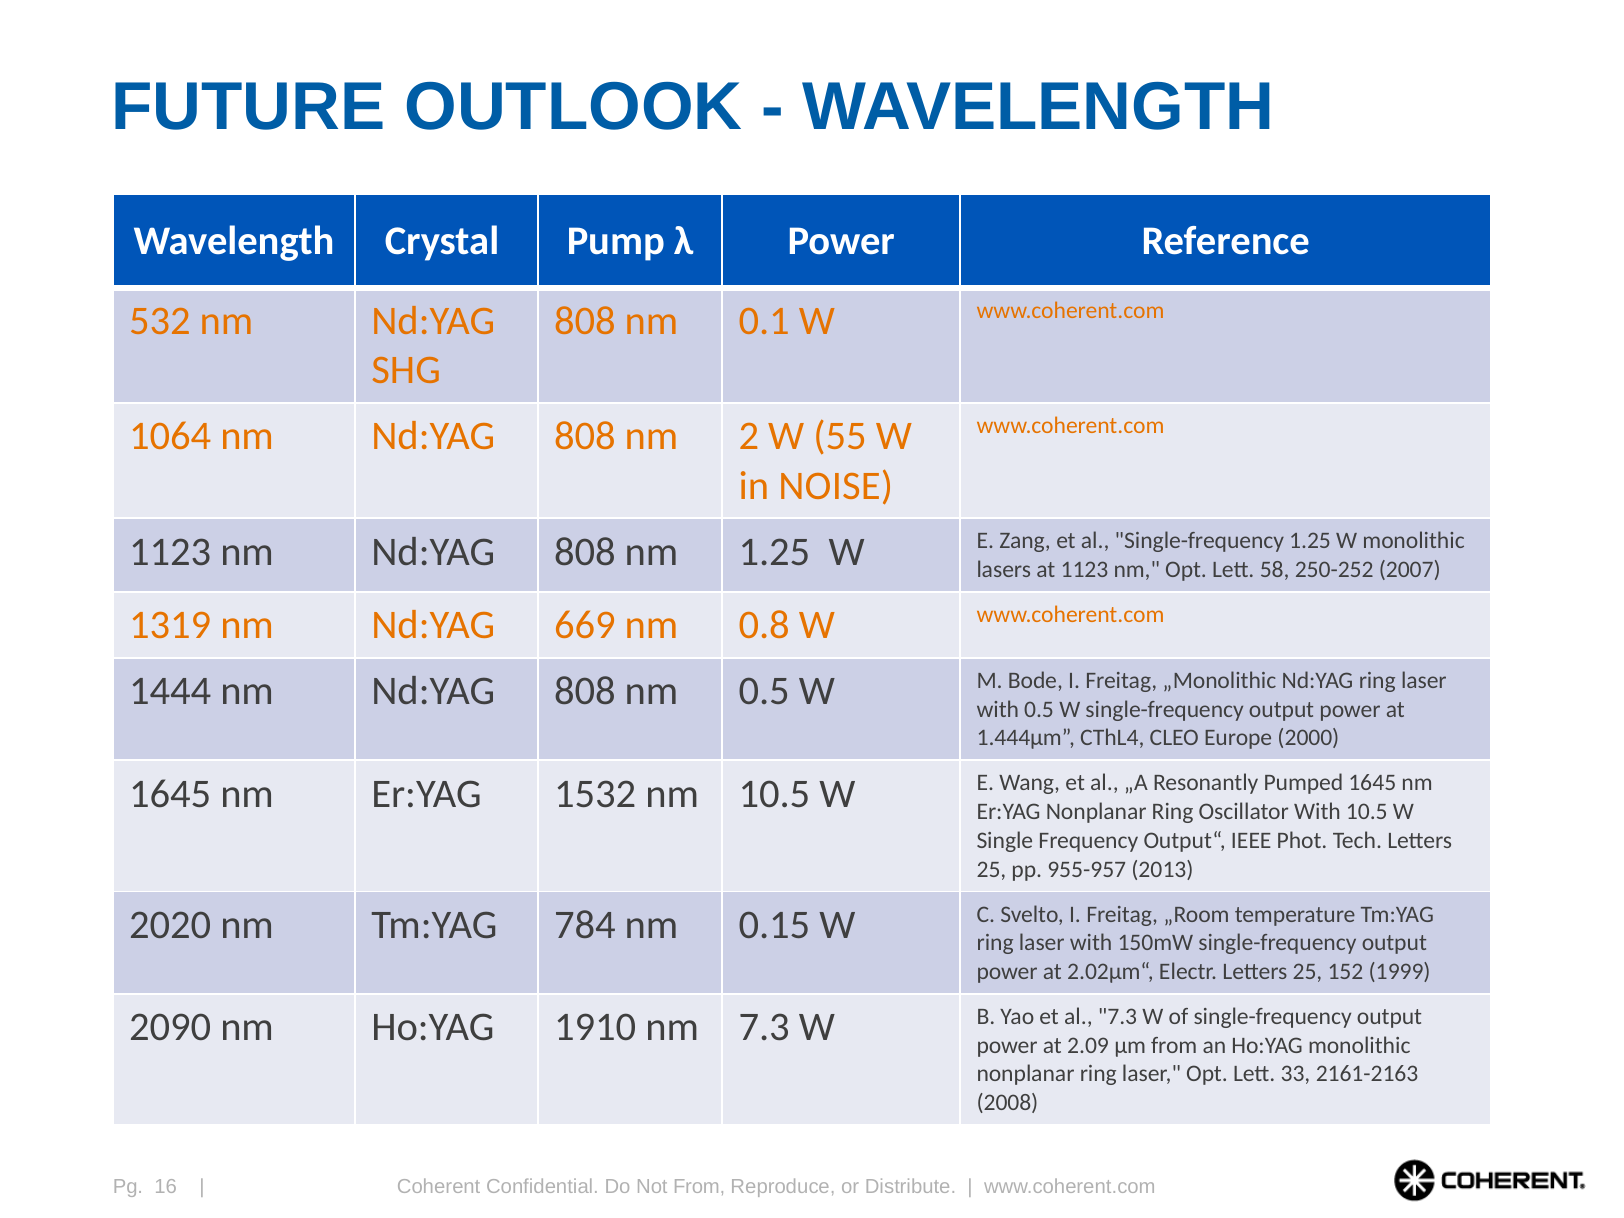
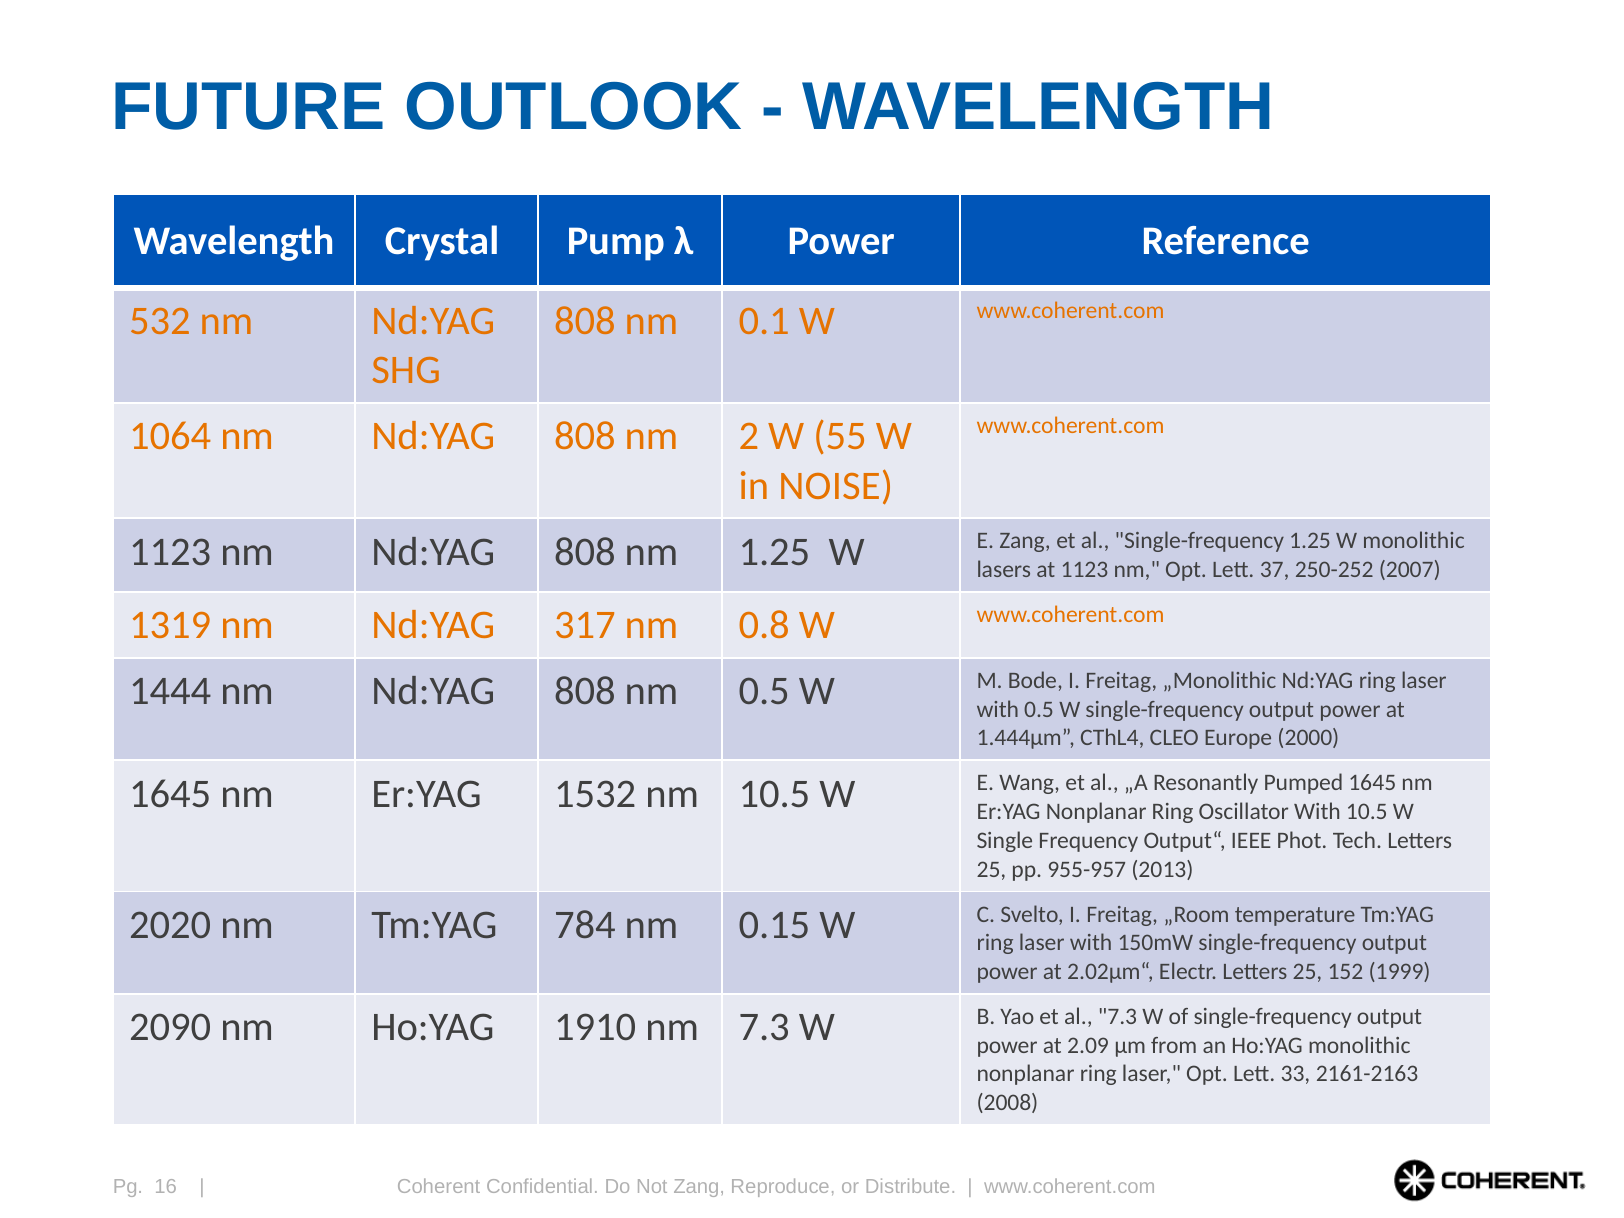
58: 58 -> 37 (1275, 570)
669: 669 -> 317 (585, 625)
Not From: From -> Zang (699, 1187)
